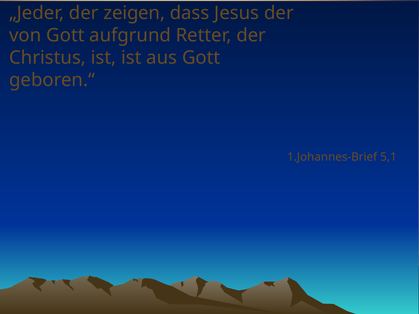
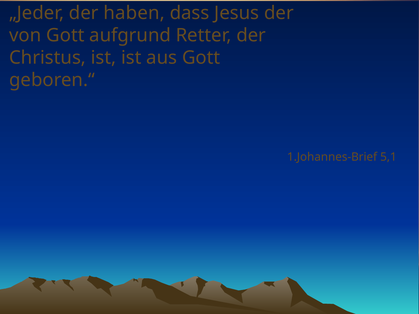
zeigen: zeigen -> haben (134, 13)
